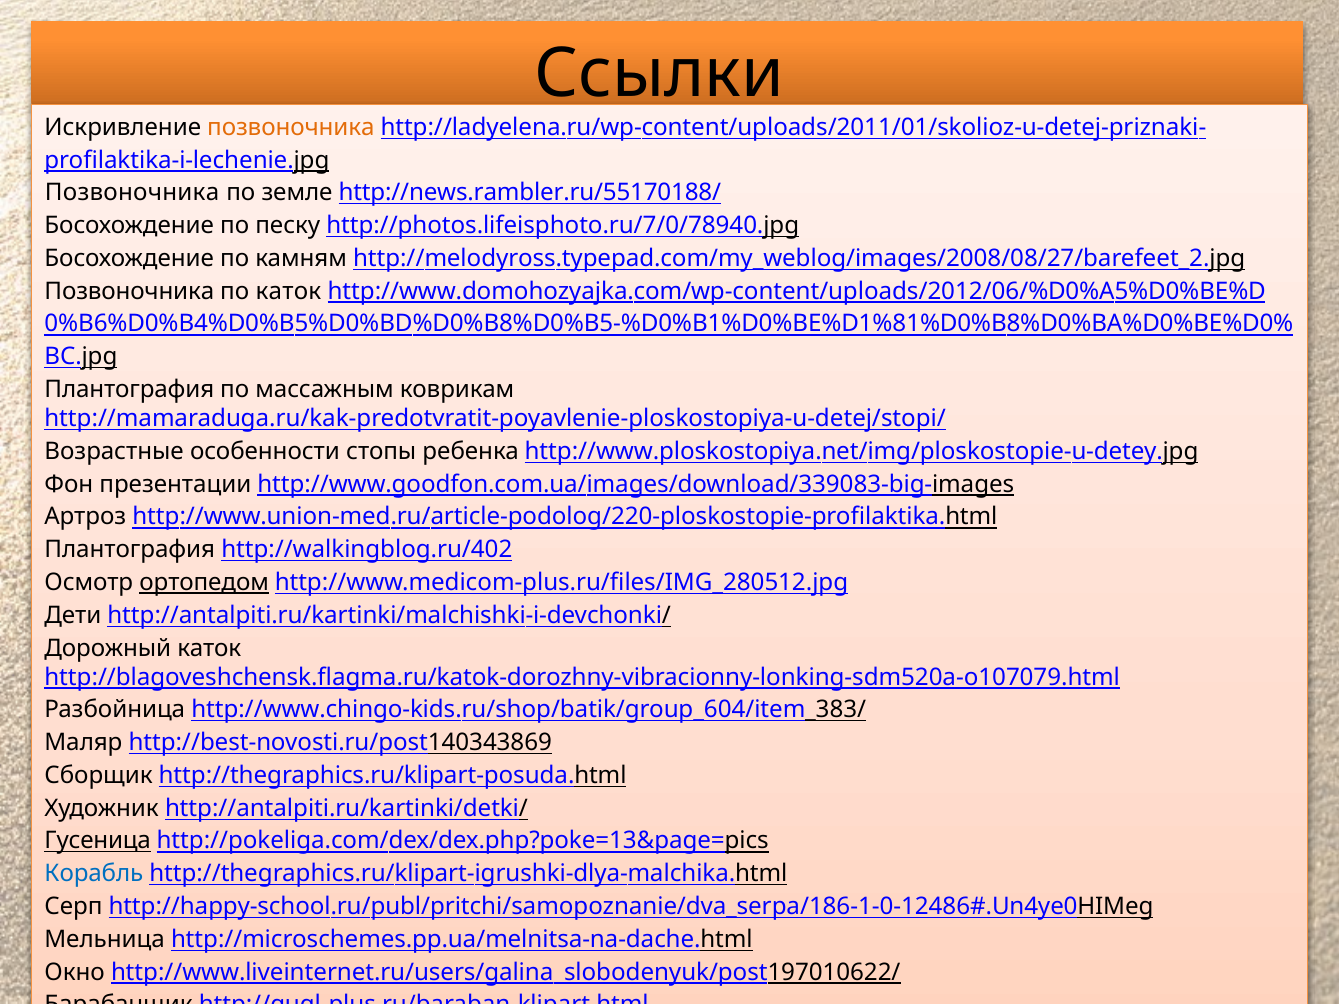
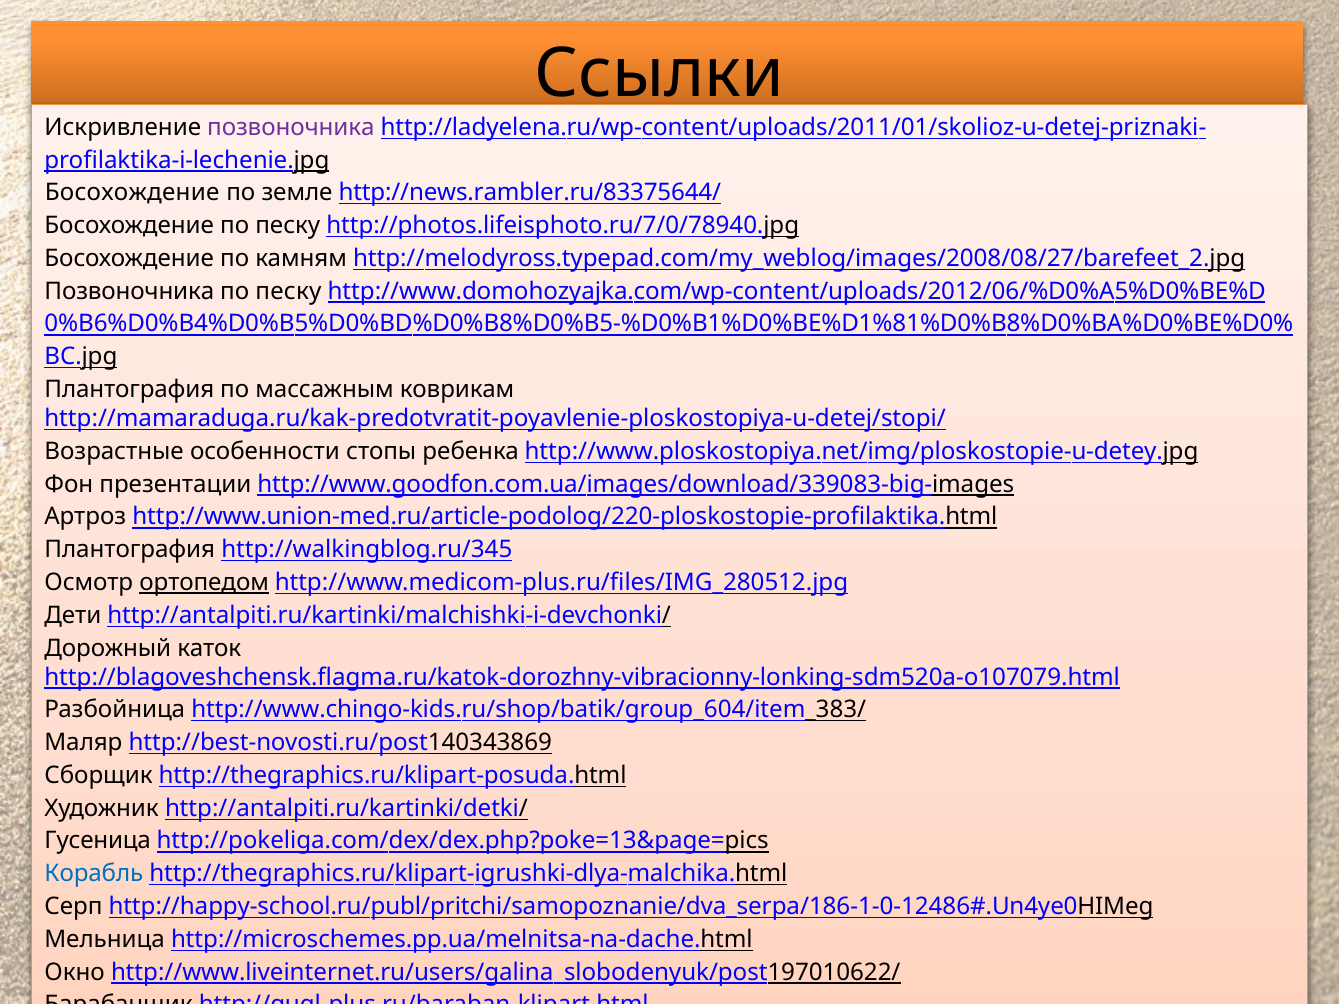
позвоночника colour: orange -> purple (291, 127)
Позвоночника: Позвоночника -> Босохождение (132, 193)
http://news.rambler.ru/55170188/: http://news.rambler.ru/55170188/ -> http://news.rambler.ru/83375644/ (530, 193)
каток: каток -> песку (288, 291)
http://walkingblog.ru/402: http://walkingblog.ru/402 -> http://walkingblog.ru/345 (367, 550)
Гусеница underline: present -> none (98, 841)
